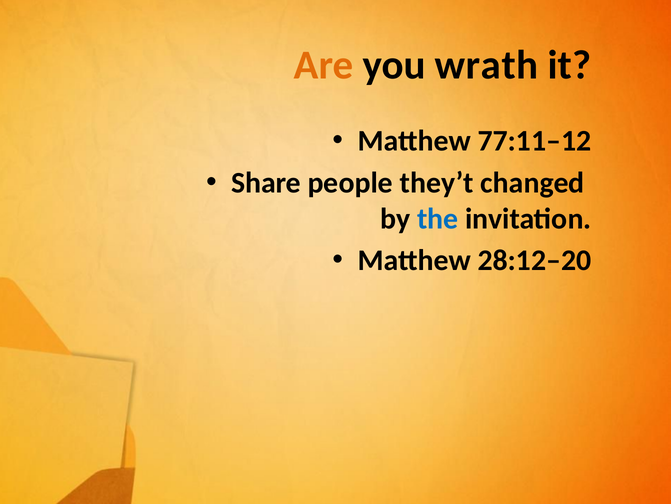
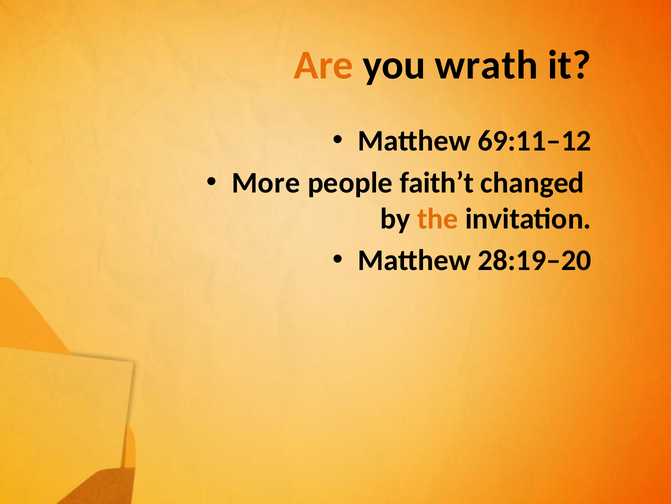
77:11–12: 77:11–12 -> 69:11–12 (534, 141)
Share: Share -> More (266, 183)
they’t: they’t -> faith’t (437, 183)
the colour: blue -> orange (438, 218)
28:12–20: 28:12–20 -> 28:19–20 (534, 260)
